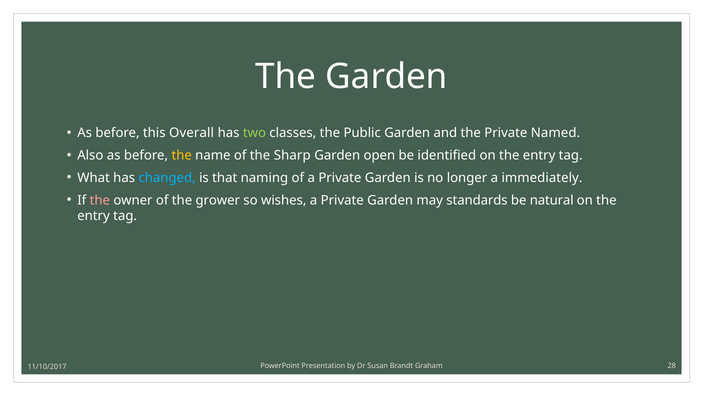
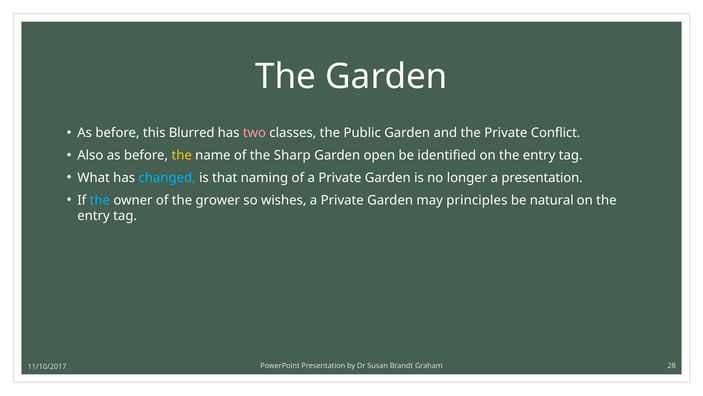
Overall: Overall -> Blurred (192, 133)
two colour: light green -> pink (254, 133)
Named: Named -> Conflict (556, 133)
a immediately: immediately -> presentation (542, 178)
the colour: pink -> light blue (100, 200)
standards: standards -> principles (477, 200)
